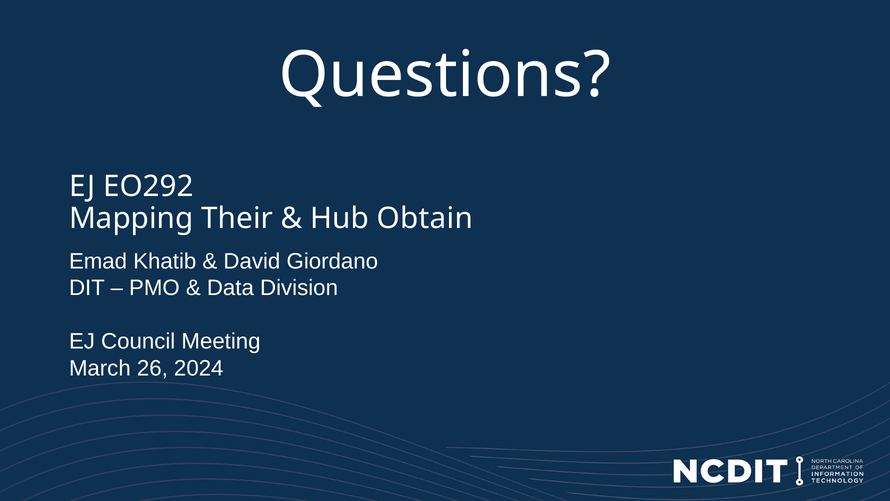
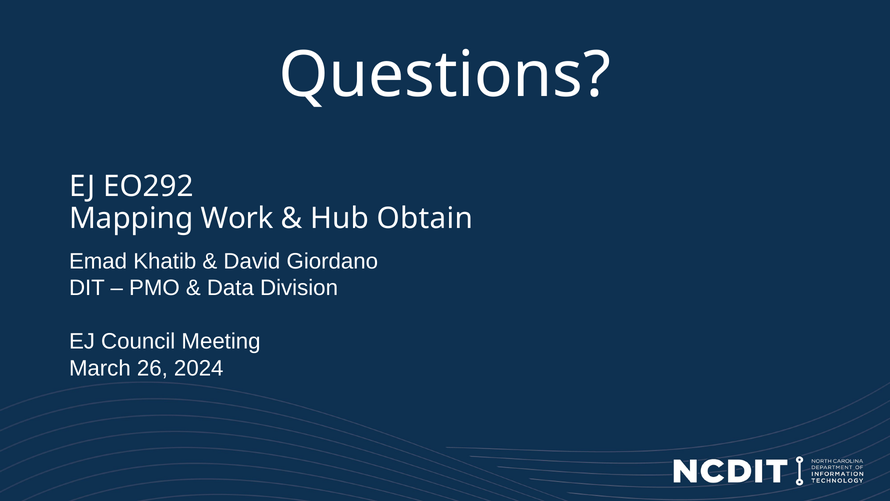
Their: Their -> Work (237, 218)
